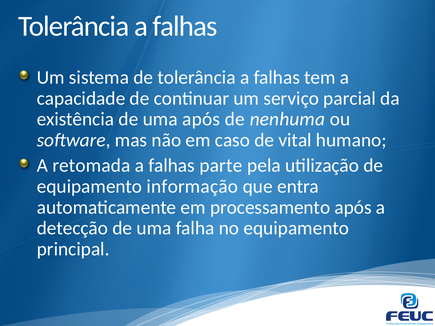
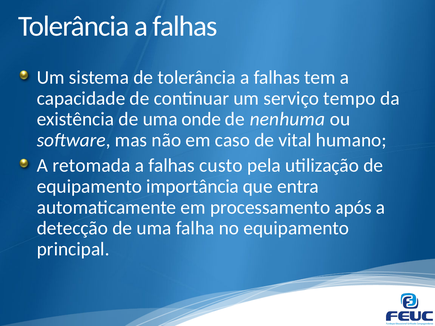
parcial: parcial -> tempo (350, 98)
uma após: após -> onde (201, 119)
parte: parte -> custo (221, 166)
informação: informação -> importância (193, 187)
